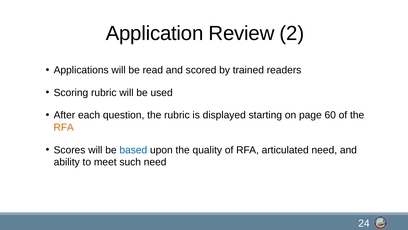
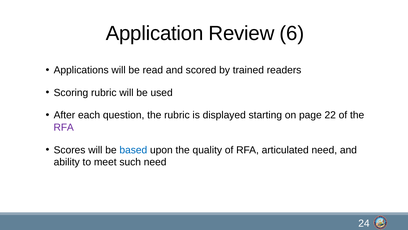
2: 2 -> 6 (292, 33)
60: 60 -> 22 (330, 115)
RFA colour: orange -> purple (64, 127)
